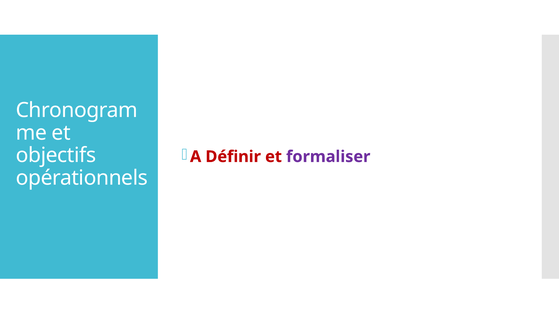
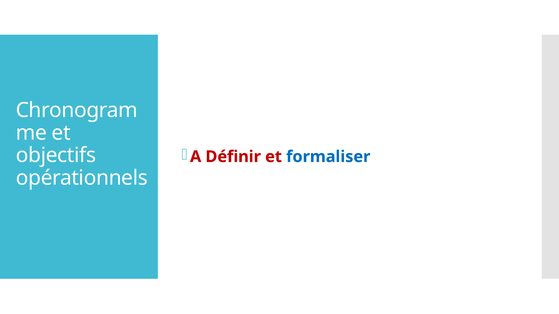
formaliser colour: purple -> blue (328, 157)
